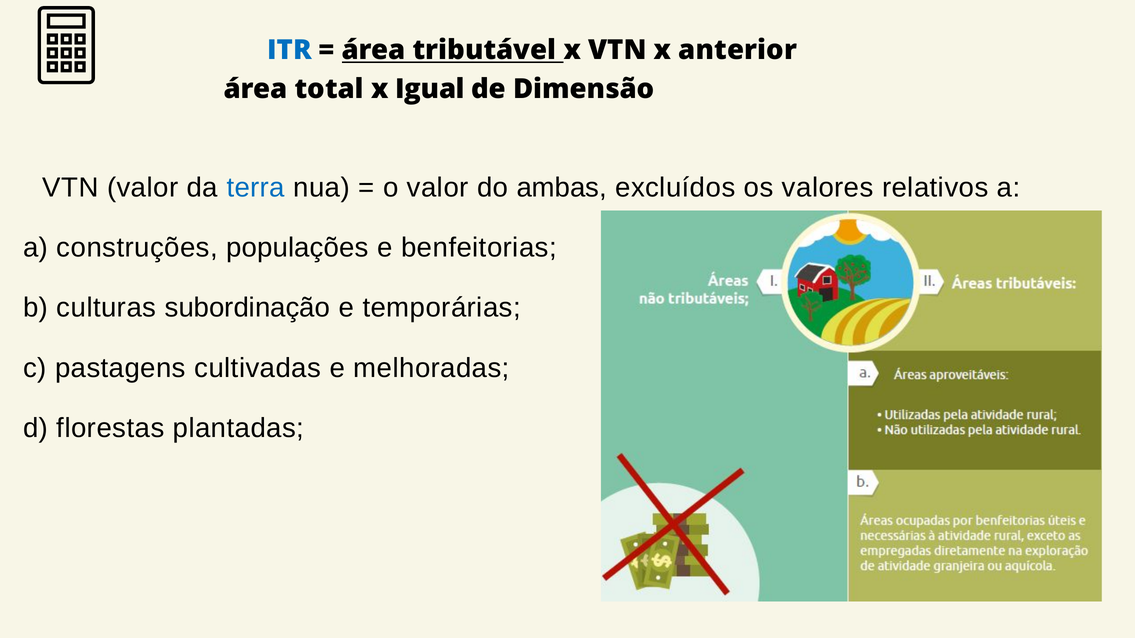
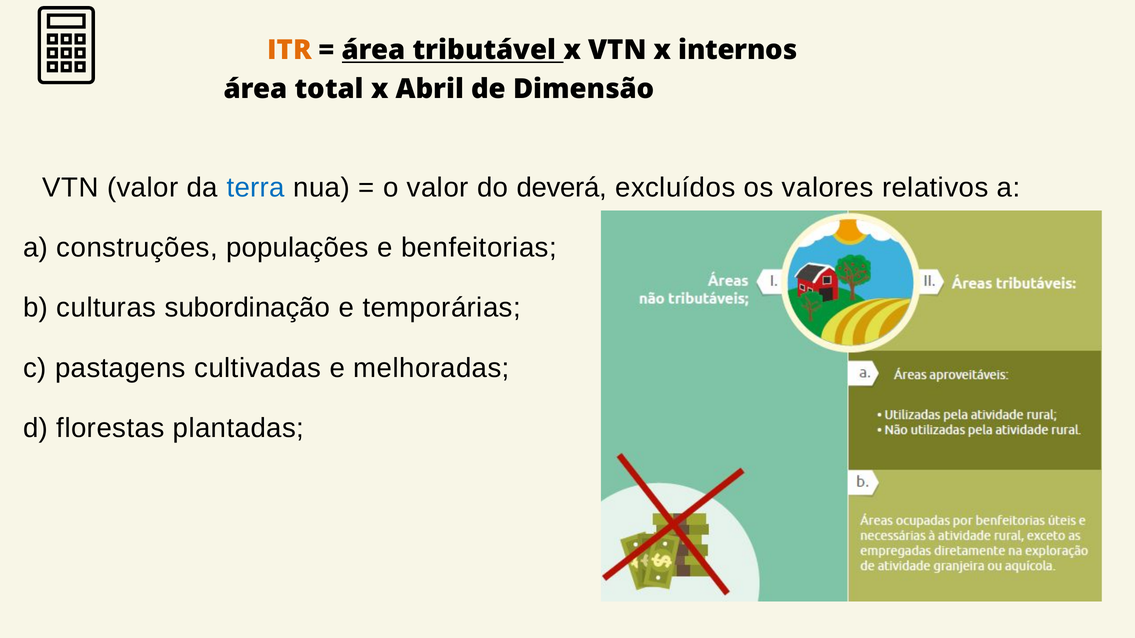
ITR colour: blue -> orange (290, 50)
anterior: anterior -> internos (738, 50)
Igual: Igual -> Abril (430, 89)
ambas: ambas -> deverá (562, 188)
